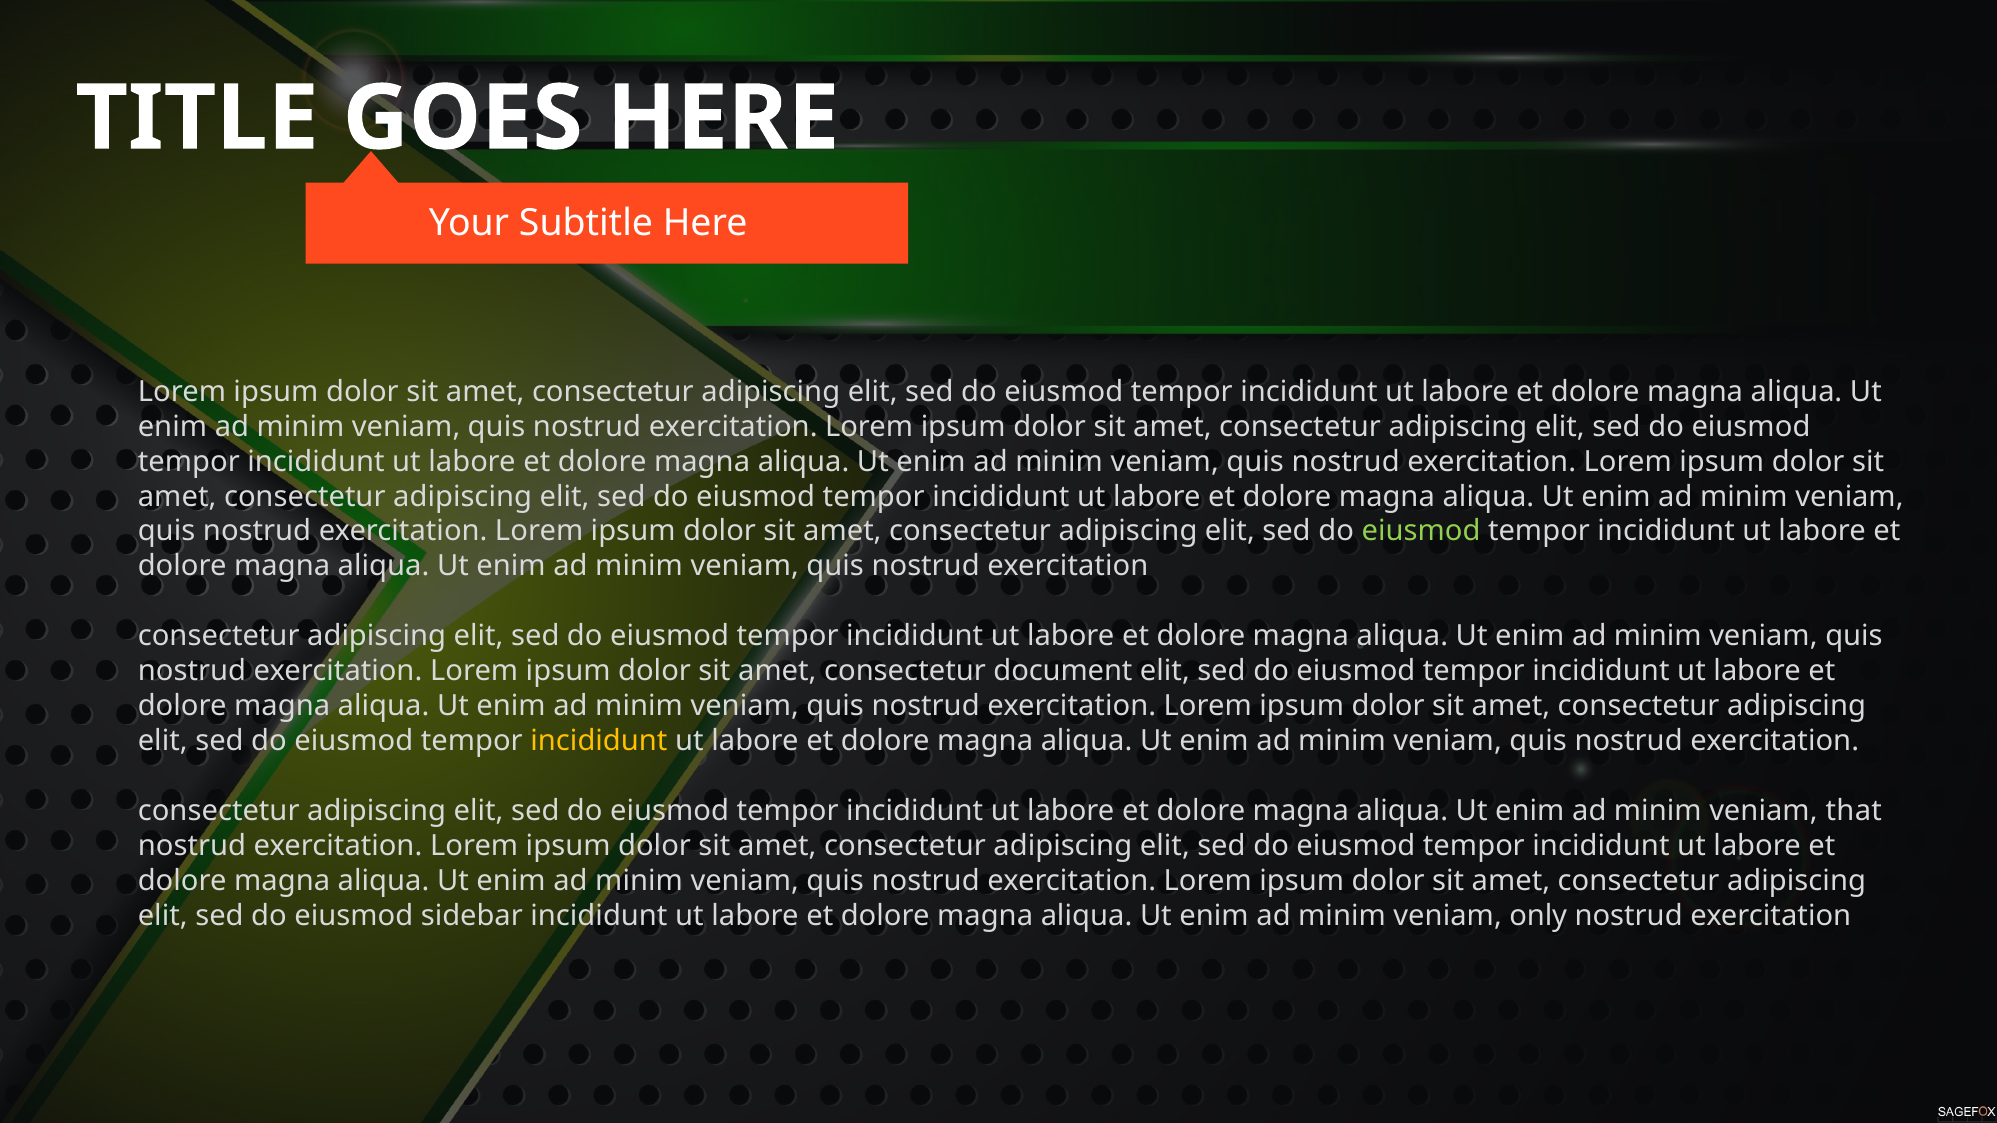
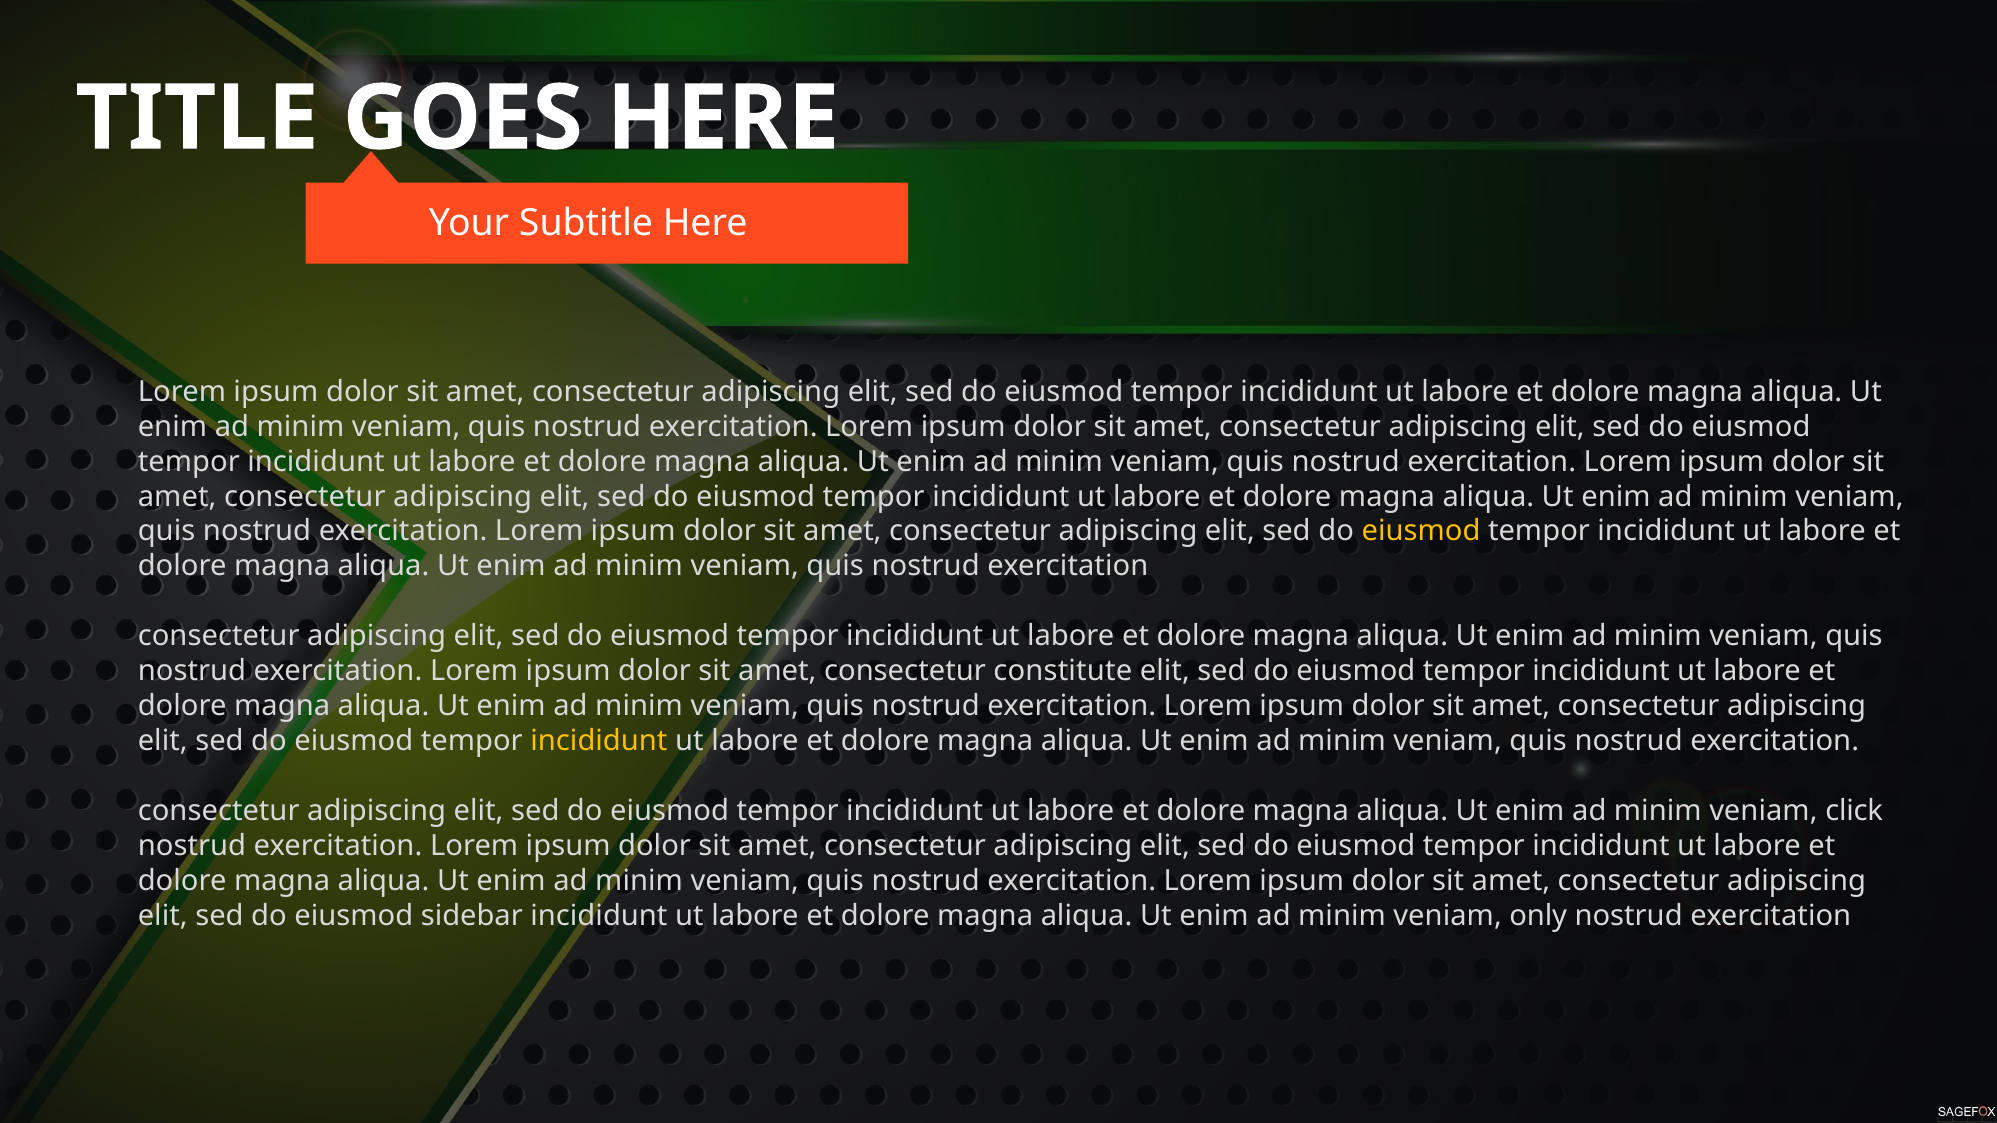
eiusmod colour: light green -> yellow (1421, 532)
document: document -> constitute (1063, 671)
that: that -> click (1854, 811)
